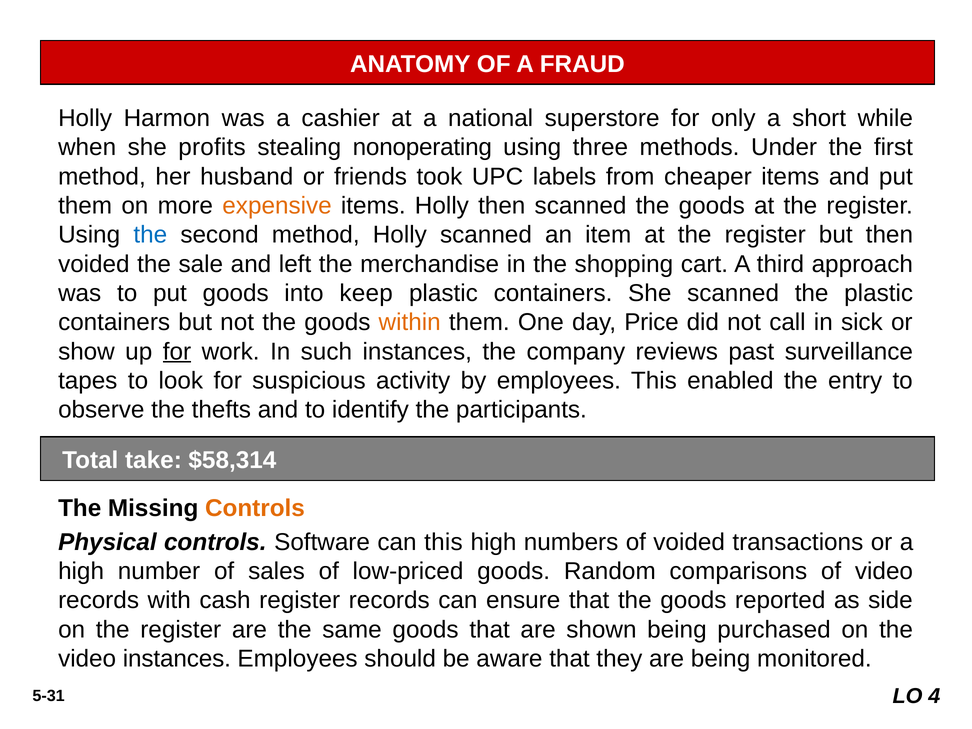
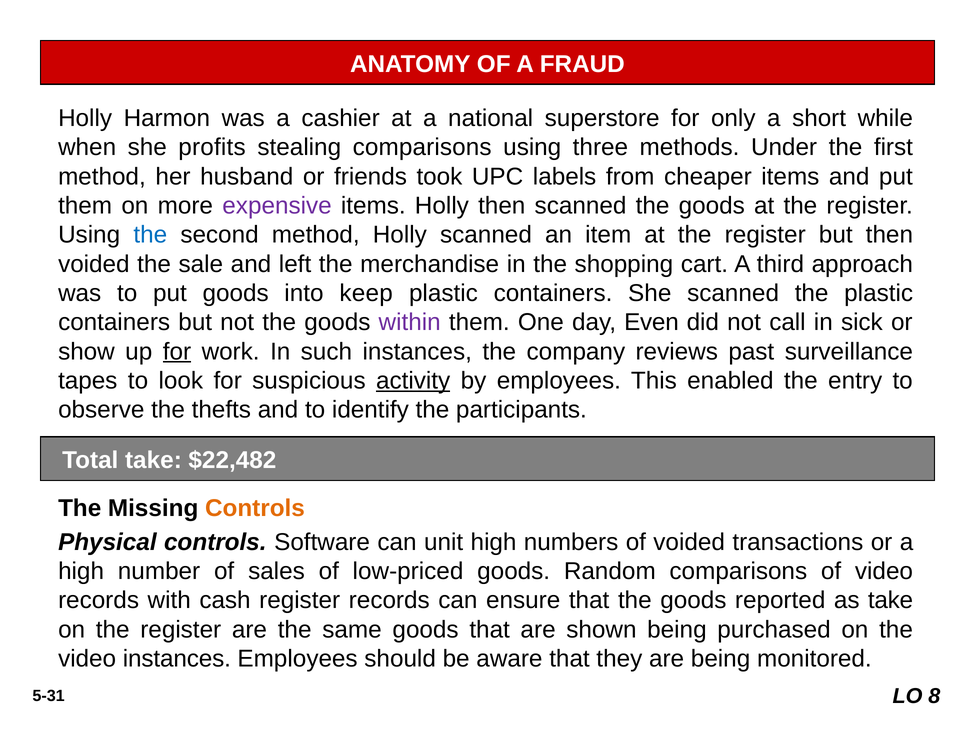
stealing nonoperating: nonoperating -> comparisons (422, 147)
expensive colour: orange -> purple (277, 206)
within colour: orange -> purple (410, 322)
Price: Price -> Even (651, 322)
activity underline: none -> present (413, 381)
$58,314: $58,314 -> $22,482 (232, 460)
can this: this -> unit (444, 542)
as side: side -> take (891, 600)
4: 4 -> 8 (934, 696)
